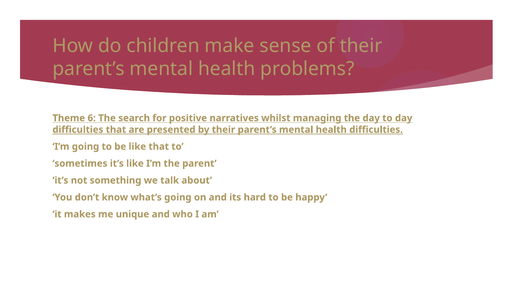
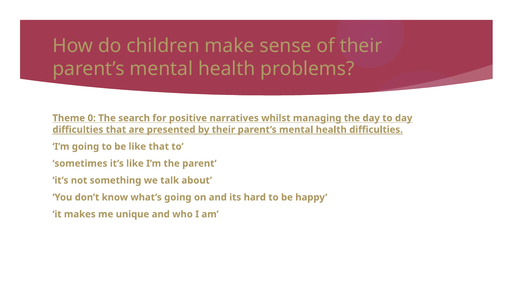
6: 6 -> 0 (92, 118)
